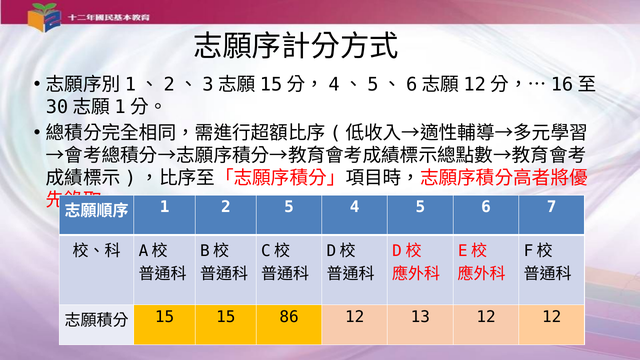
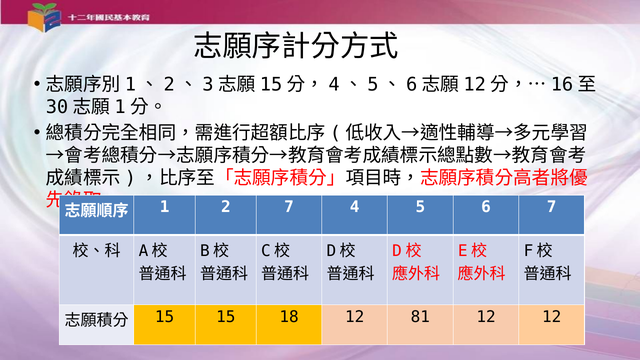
2 5: 5 -> 7 (289, 207)
86: 86 -> 18 (289, 317)
13: 13 -> 81 (420, 317)
